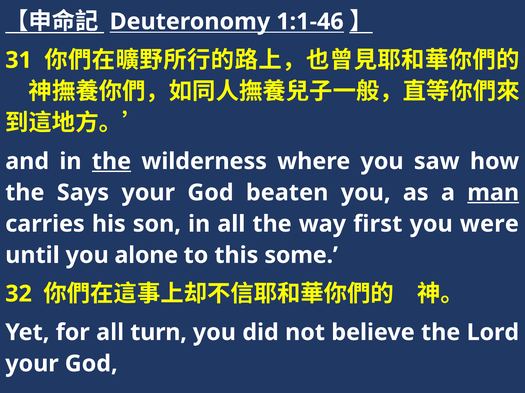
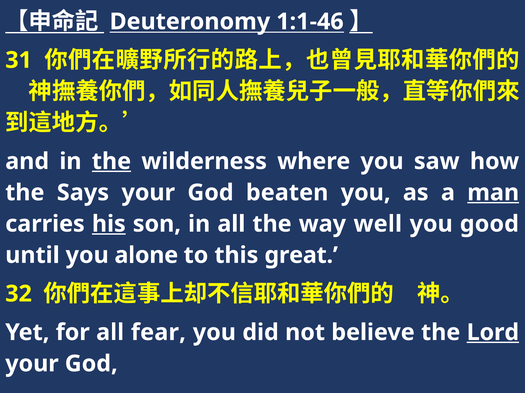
his underline: none -> present (109, 224)
first: first -> well (378, 224)
were: were -> good (489, 224)
some: some -> great (301, 256)
turn: turn -> fear (158, 333)
Lord underline: none -> present (493, 333)
